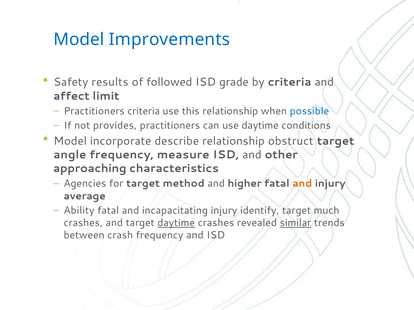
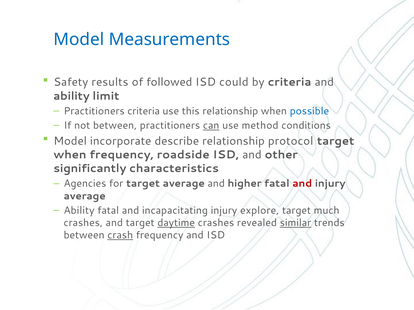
Improvements: Improvements -> Measurements (169, 40)
grade: grade -> could (234, 82)
affect: affect -> ability (72, 96)
not provides: provides -> between (115, 126)
can underline: none -> present (211, 126)
use daytime: daytime -> method (260, 126)
obstruct: obstruct -> protocol (291, 141)
angle: angle -> when (70, 155)
measure: measure -> roadside (183, 155)
approaching: approaching -> significantly (90, 169)
target method: method -> average (184, 184)
and colour: orange -> red (302, 184)
identify: identify -> explore (260, 211)
crash underline: none -> present (120, 236)
